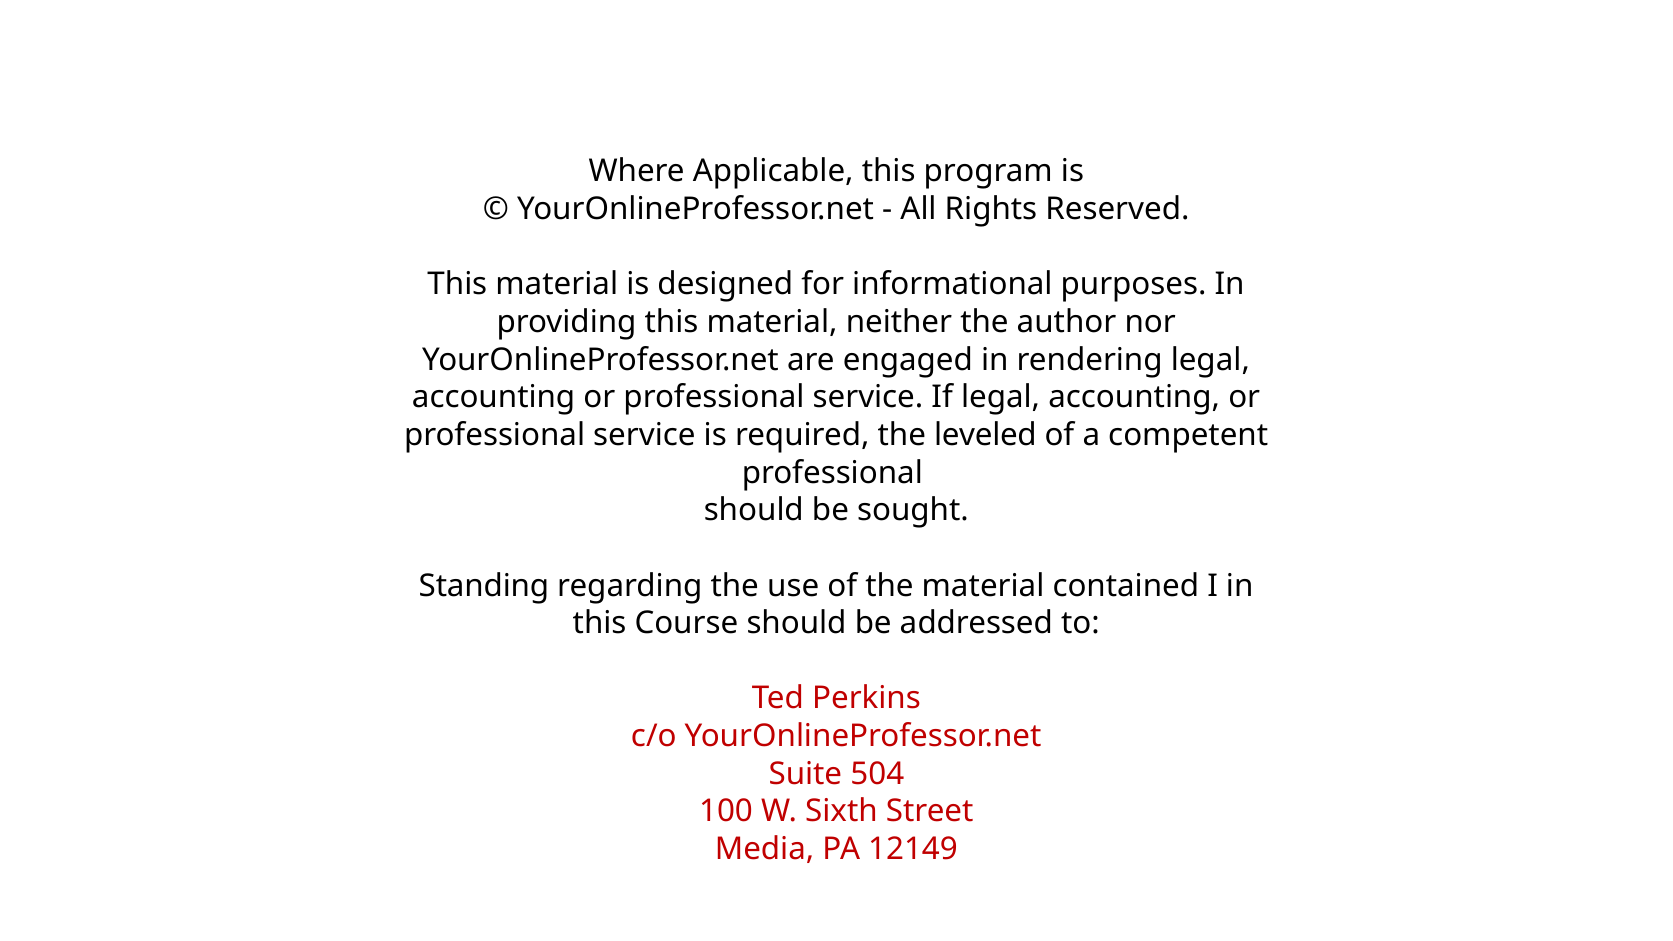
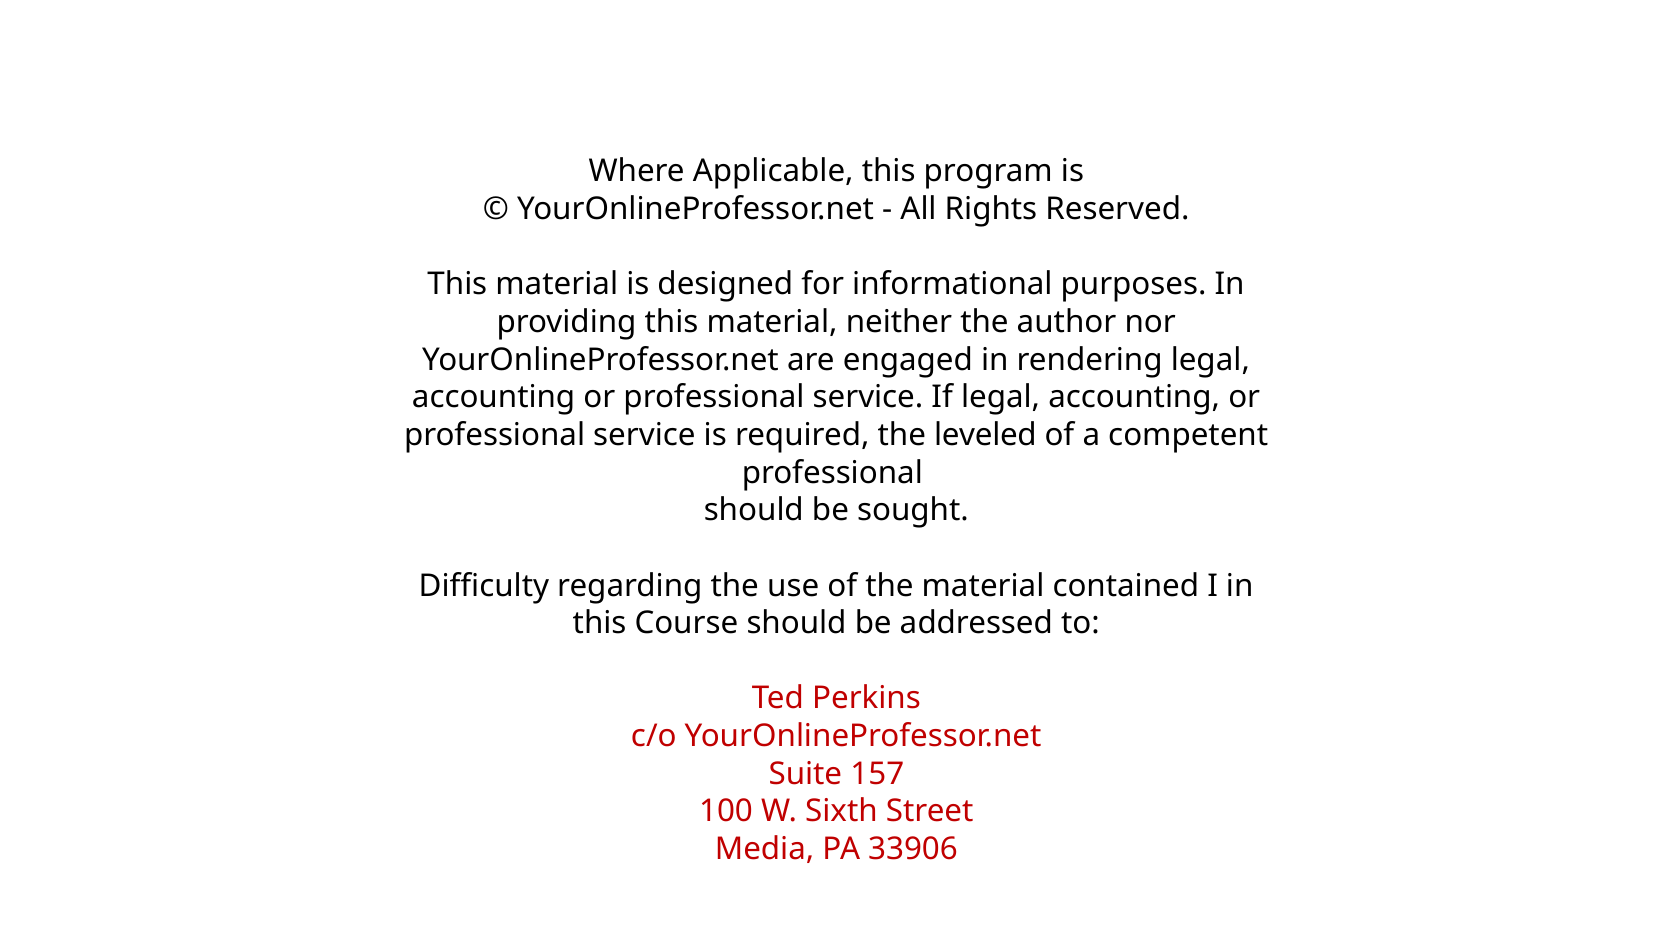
Standing: Standing -> Difficulty (484, 586)
504: 504 -> 157 (877, 774)
12149: 12149 -> 33906 (913, 849)
